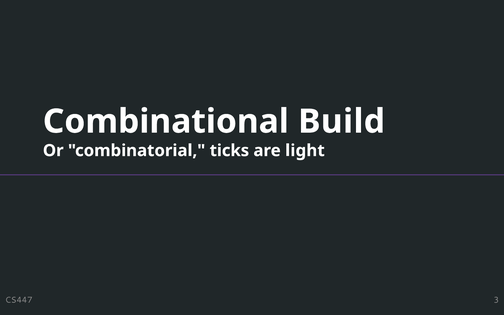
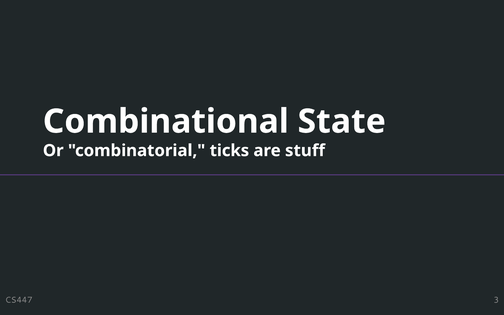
Build: Build -> State (342, 122)
light: light -> stuff (305, 151)
